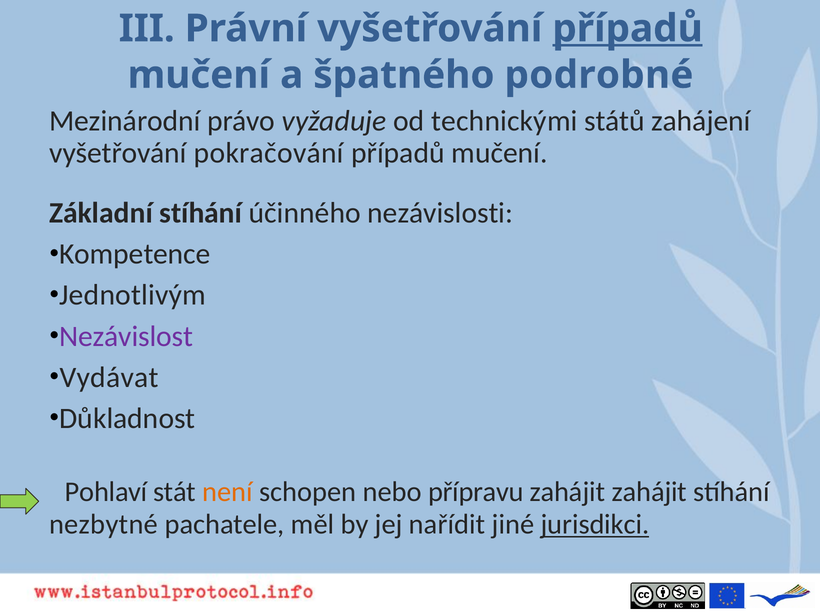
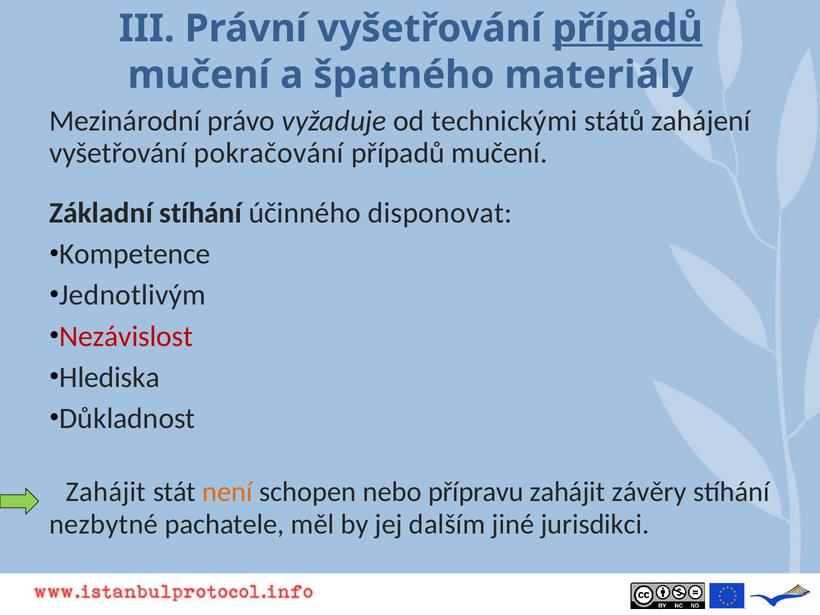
podrobné: podrobné -> materiály (599, 75)
nezávislosti: nezávislosti -> disponovat (440, 213)
Nezávislost colour: purple -> red (126, 336)
Vydávat: Vydávat -> Hlediska (110, 377)
Pohlaví: Pohlaví -> Zahájit (106, 492)
zahájit zahájit: zahájit -> závěry (649, 492)
nařídit: nařídit -> dalším (447, 525)
jurisdikci underline: present -> none (595, 525)
